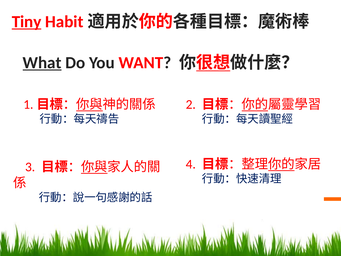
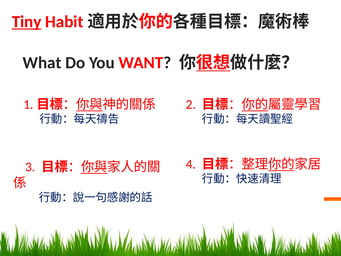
What underline: present -> none (42, 63)
